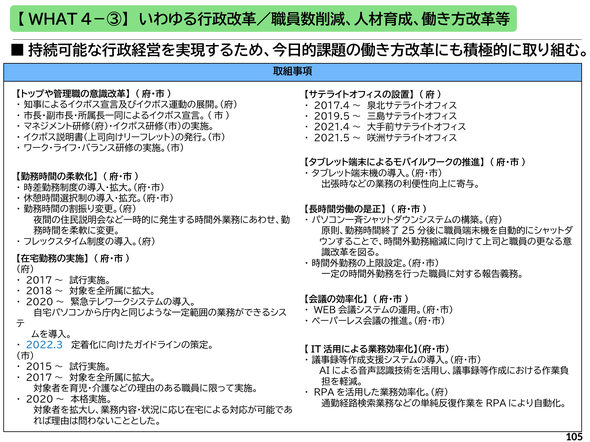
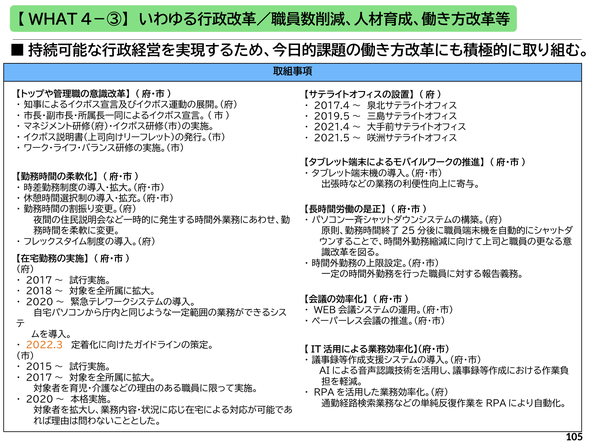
2022.3 colour: blue -> orange (44, 346)
